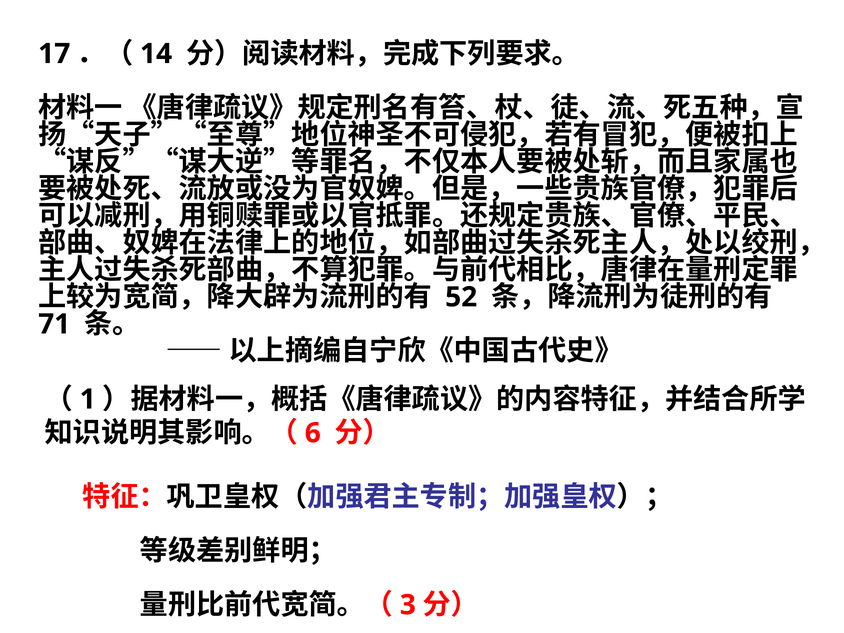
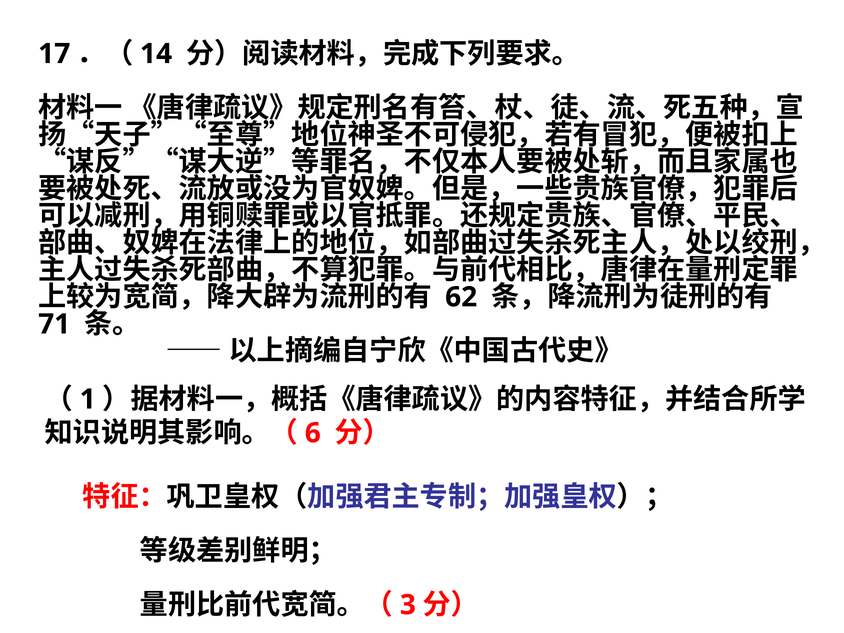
52: 52 -> 62 (461, 297)
